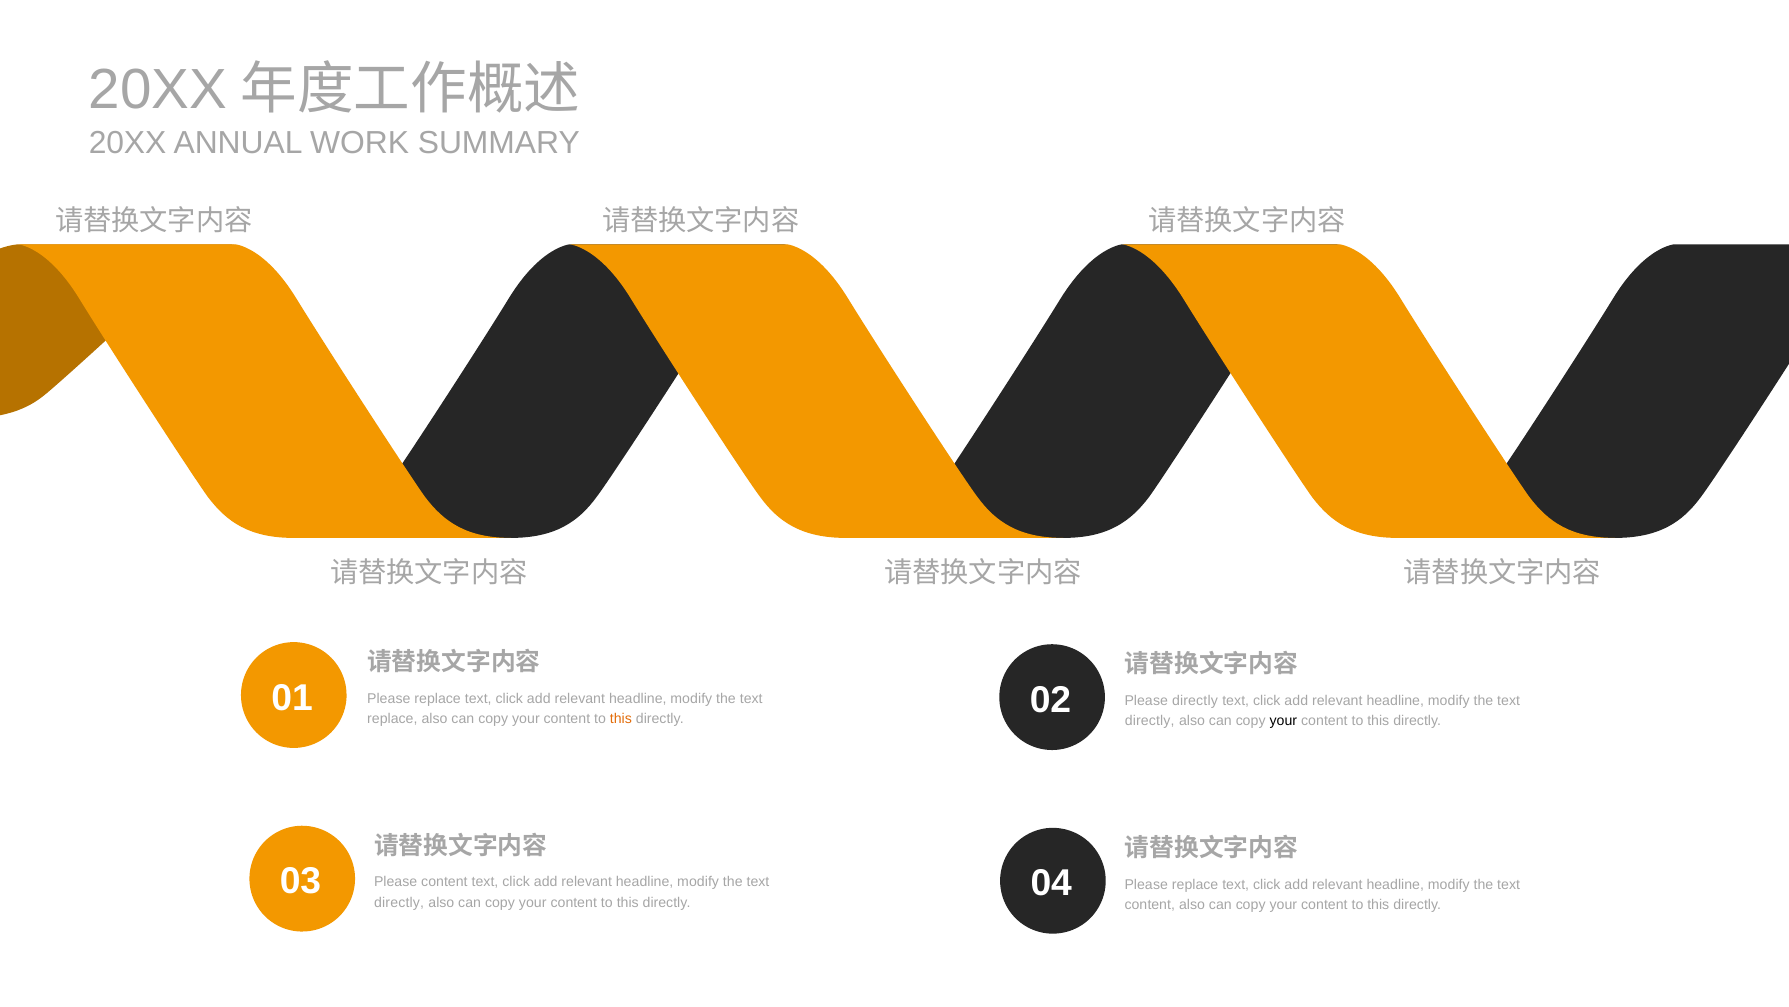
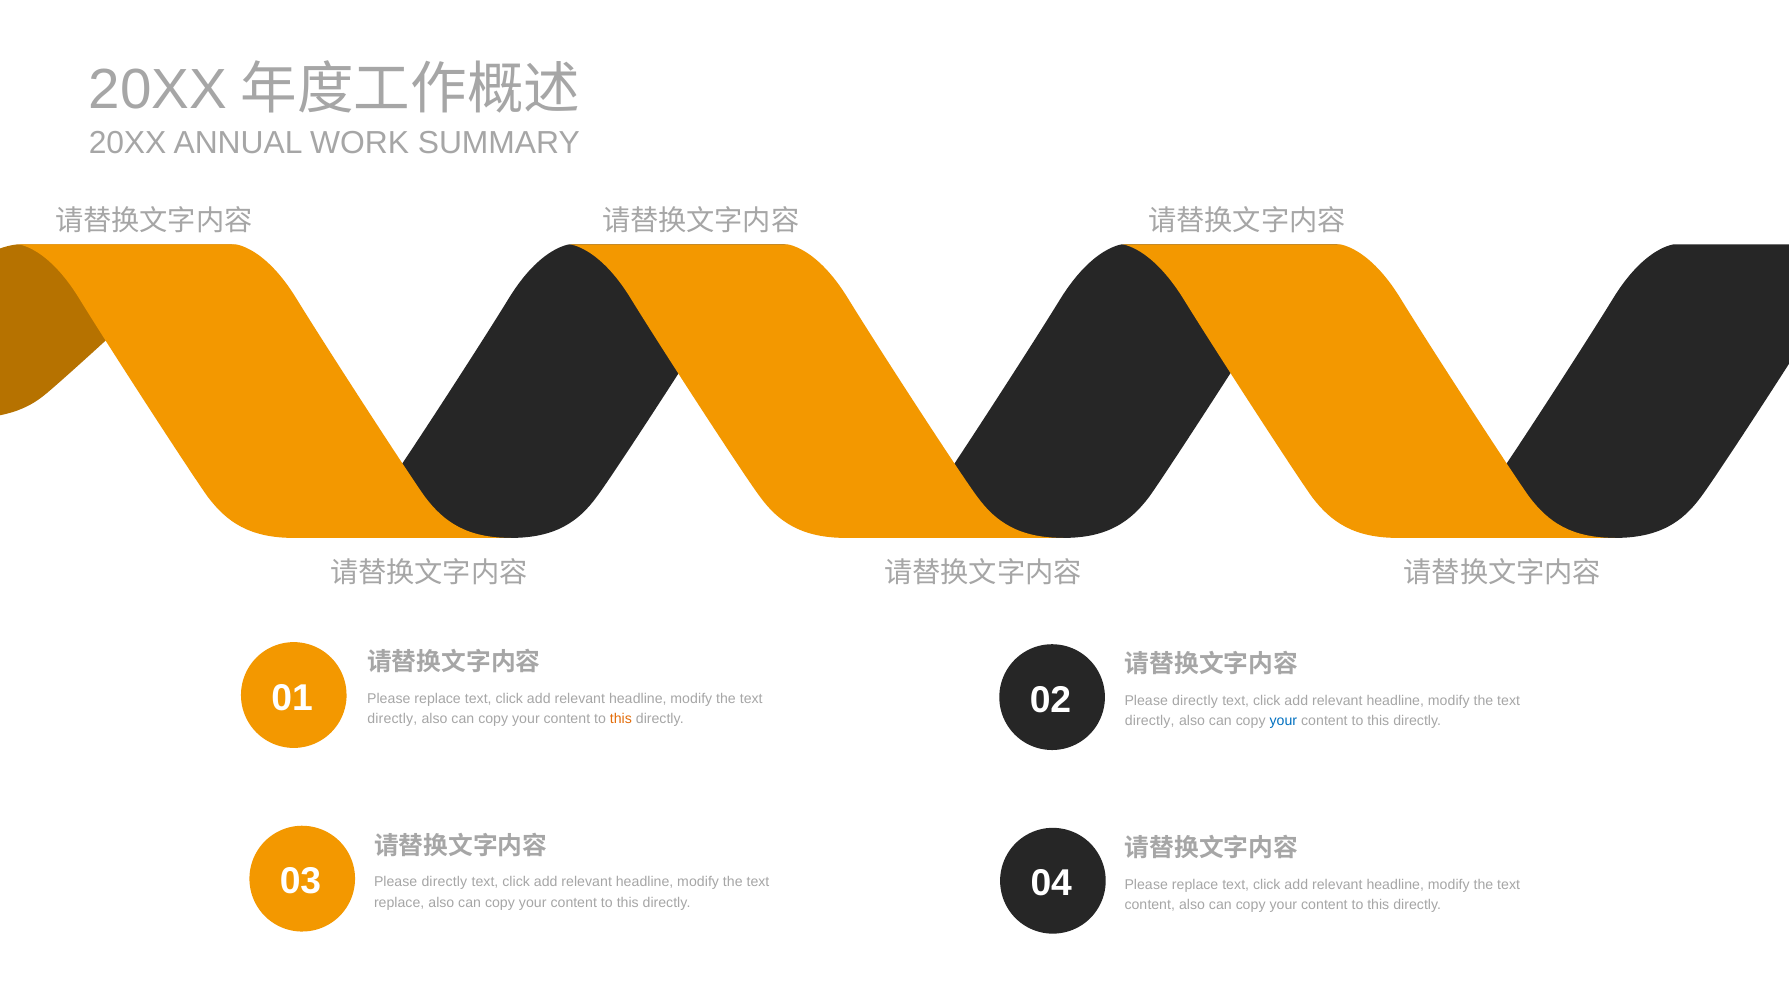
replace: replace -> directly (392, 718)
your colour: black -> blue (1283, 721)
content: content -> directly (444, 882)
directly: directly -> replace (399, 902)
